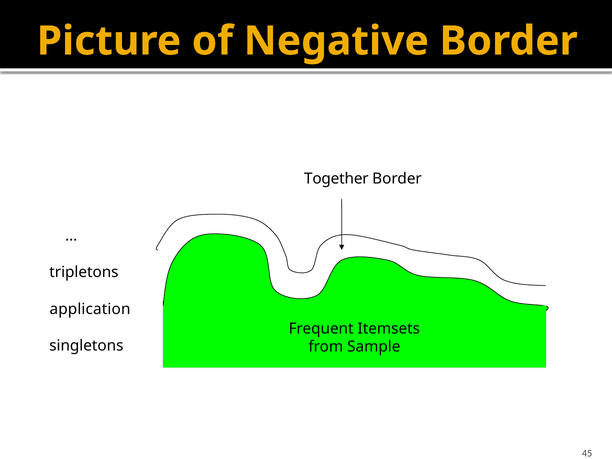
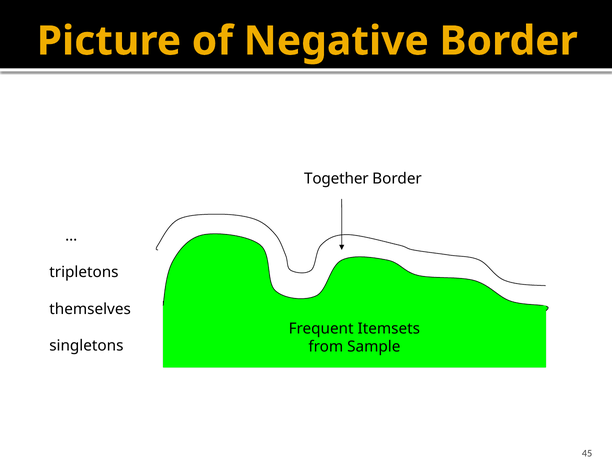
application: application -> themselves (90, 309)
